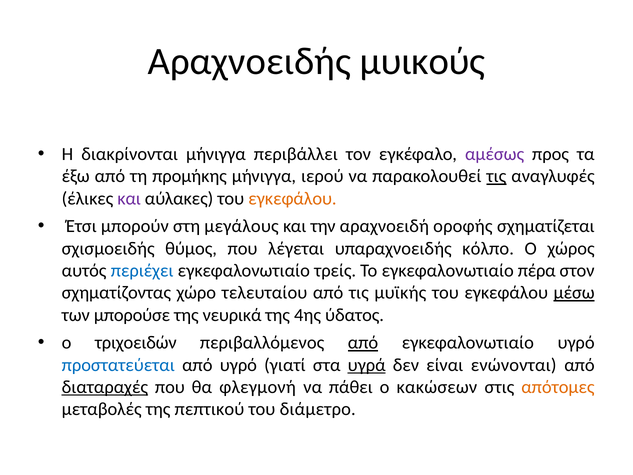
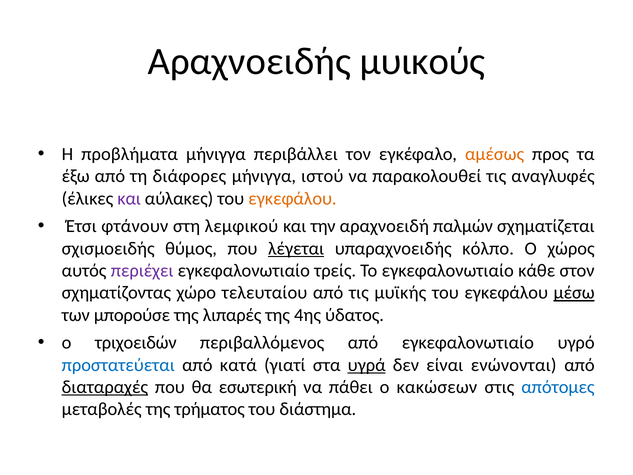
διακρίνονται: διακρίνονται -> προβλήματα (130, 154)
αμέσως colour: purple -> orange (495, 154)
προμήκης: προμήκης -> διάφορες (189, 176)
ιερού: ιερού -> ιστού (322, 176)
τις underline: present -> none (496, 176)
μπορούν: μπορούν -> φτάνουν (135, 226)
μεγάλους: μεγάλους -> λεμφικού (241, 226)
οροφής: οροφής -> παλμών (463, 226)
λέγεται underline: none -> present (296, 248)
περιέχει colour: blue -> purple (142, 271)
πέρα: πέρα -> κάθε (537, 271)
νευρικά: νευρικά -> λιπαρές (232, 315)
από underline: present -> none (363, 343)
από υγρό: υγρό -> κατά (238, 365)
φλεγμονή: φλεγμονή -> εσωτερική (258, 387)
απότομες colour: orange -> blue (558, 387)
πεπτικού: πεπτικού -> τρήματος (210, 409)
διάμετρο: διάμετρο -> διάστημα (318, 409)
